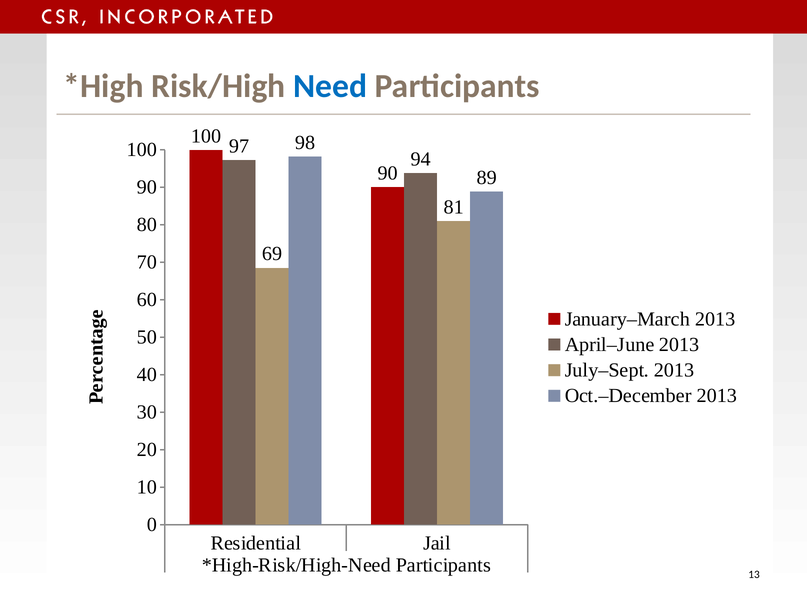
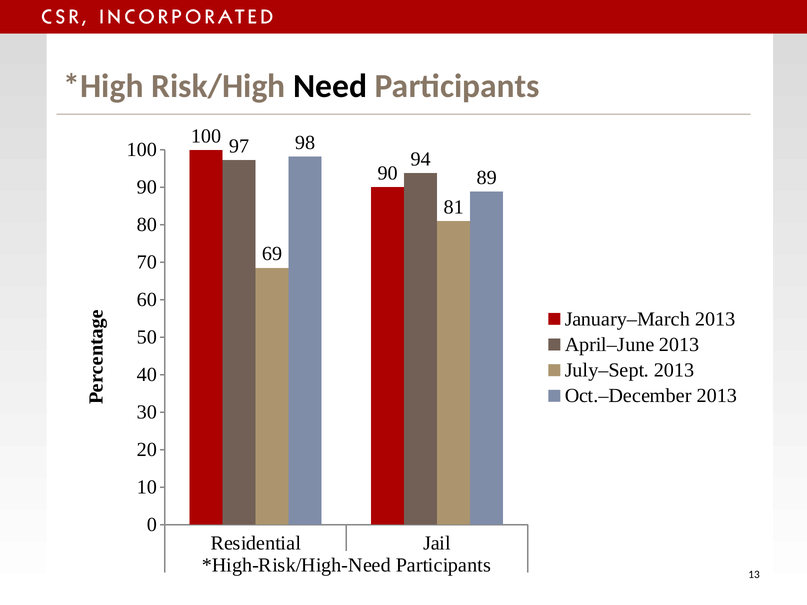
Need colour: blue -> black (330, 86)
